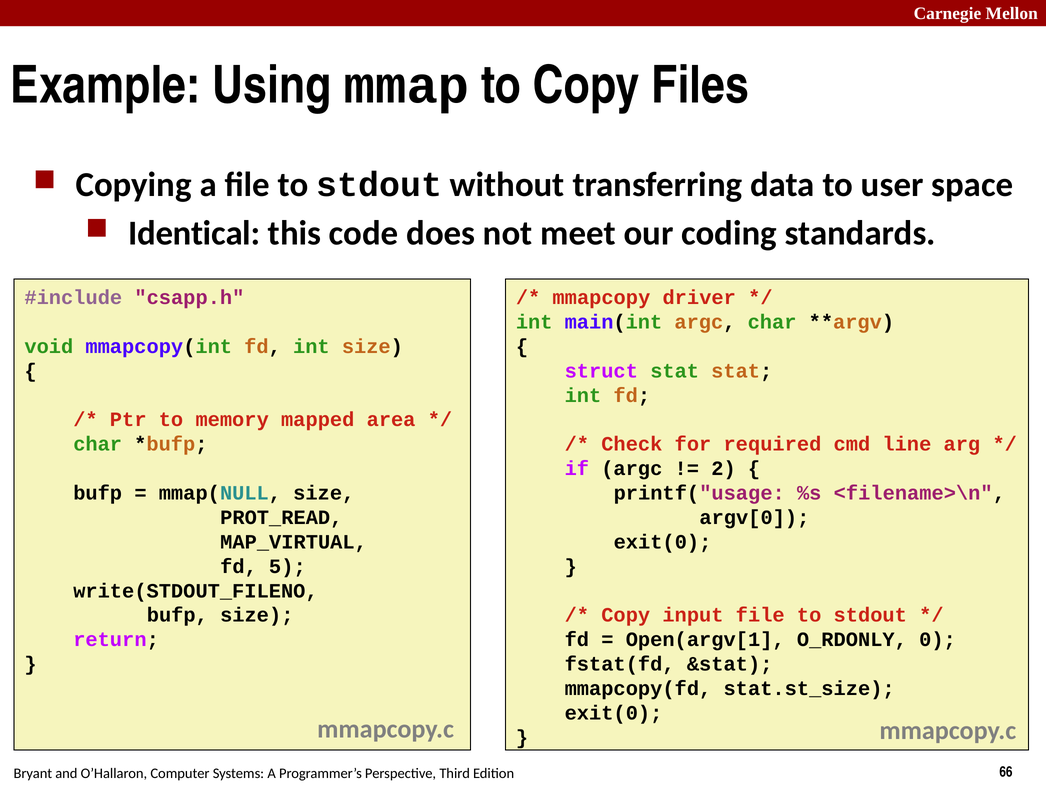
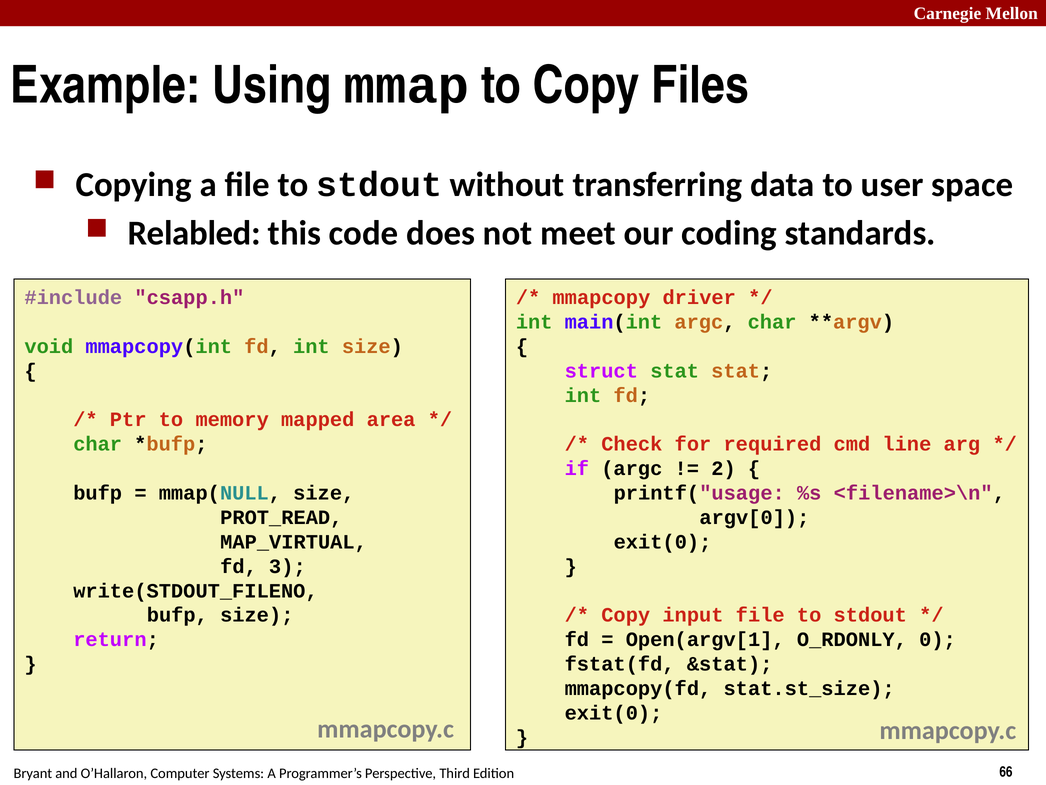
Identical: Identical -> Relabled (194, 233)
5: 5 -> 3 (287, 566)
